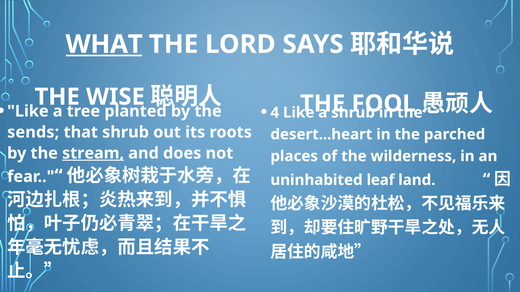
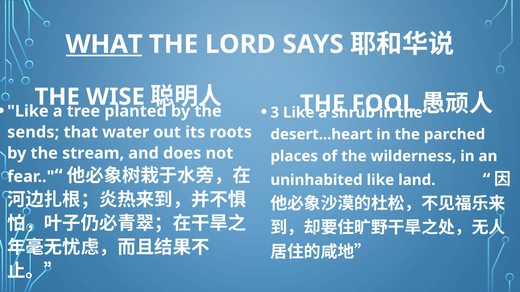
4: 4 -> 3 (275, 113)
that shrub: shrub -> water (126, 132)
stream underline: present -> none (93, 153)
uninhabited leaf: leaf -> like (380, 180)
